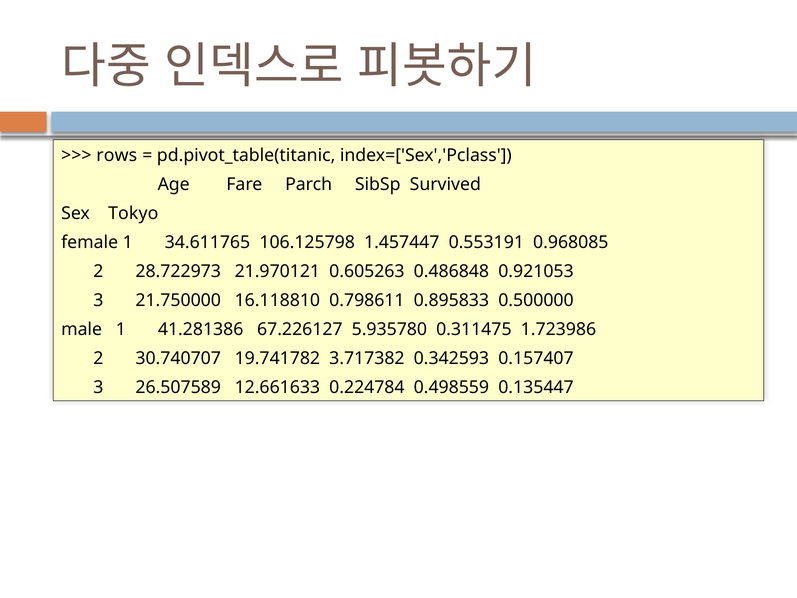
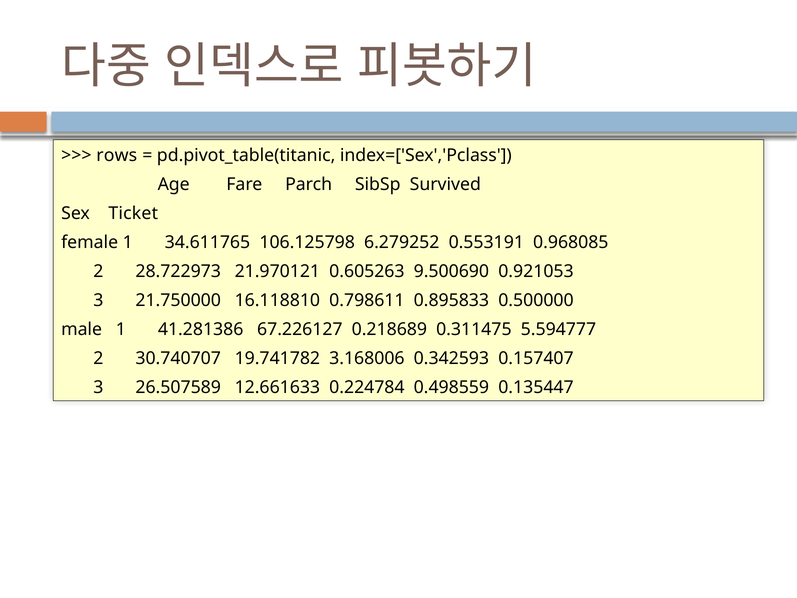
Tokyo: Tokyo -> Ticket (133, 213)
1.457447: 1.457447 -> 6.279252 (402, 242)
0.486848: 0.486848 -> 9.500690 (451, 271)
5.935780: 5.935780 -> 0.218689 (389, 329)
1.723986: 1.723986 -> 5.594777 (558, 329)
3.717382: 3.717382 -> 3.168006 (367, 358)
